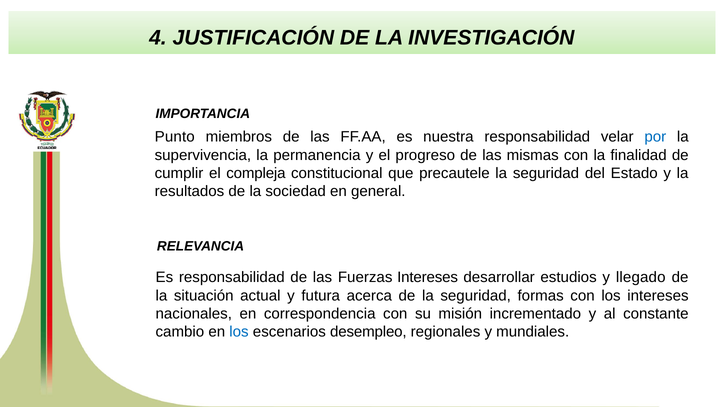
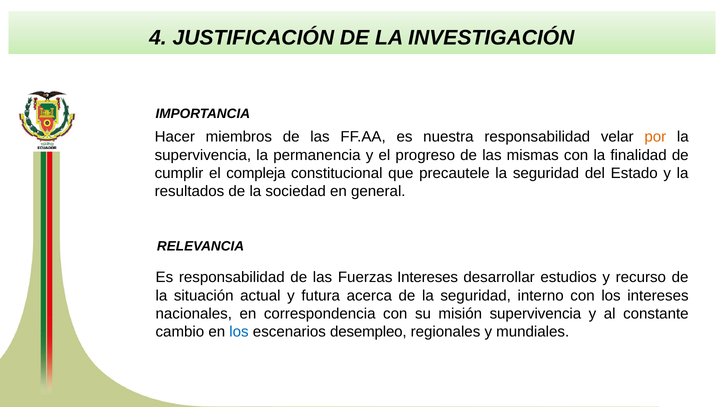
Punto: Punto -> Hacer (175, 137)
por colour: blue -> orange (655, 137)
llegado: llegado -> recurso (641, 278)
formas: formas -> interno (541, 296)
misión incrementado: incrementado -> supervivencia (535, 314)
